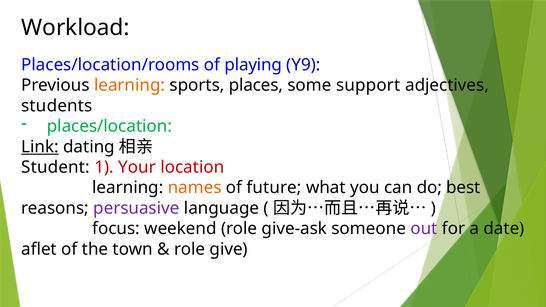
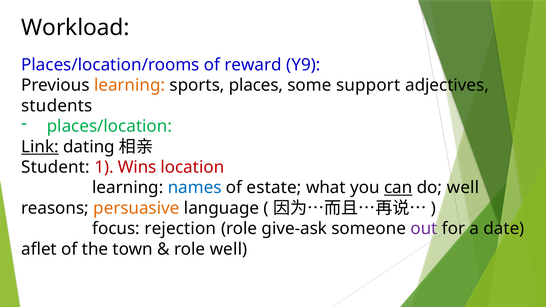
playing: playing -> reward (253, 65)
Your: Your -> Wins (137, 167)
names colour: orange -> blue (195, 188)
future: future -> estate (274, 188)
can underline: none -> present (398, 188)
do best: best -> well (463, 188)
persuasive colour: purple -> orange (136, 208)
weekend: weekend -> rejection (180, 229)
role give: give -> well (229, 249)
